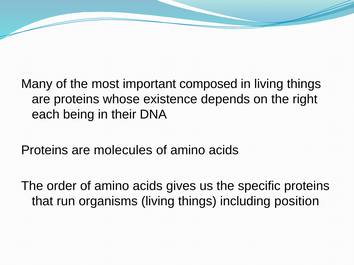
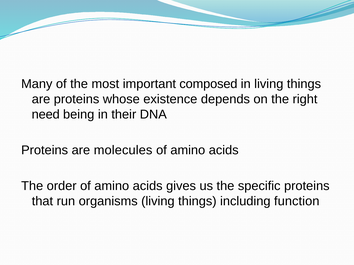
each: each -> need (46, 115)
position: position -> function (297, 202)
